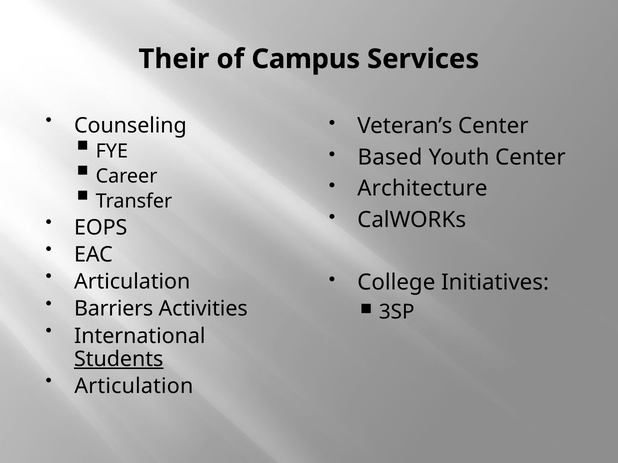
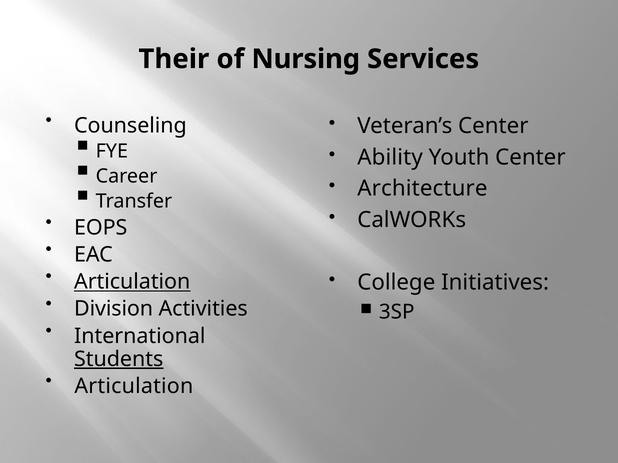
Campus: Campus -> Nursing (306, 59)
Based: Based -> Ability (390, 157)
Articulation underline: none -> present (132, 282)
Barriers: Barriers -> Division (114, 309)
